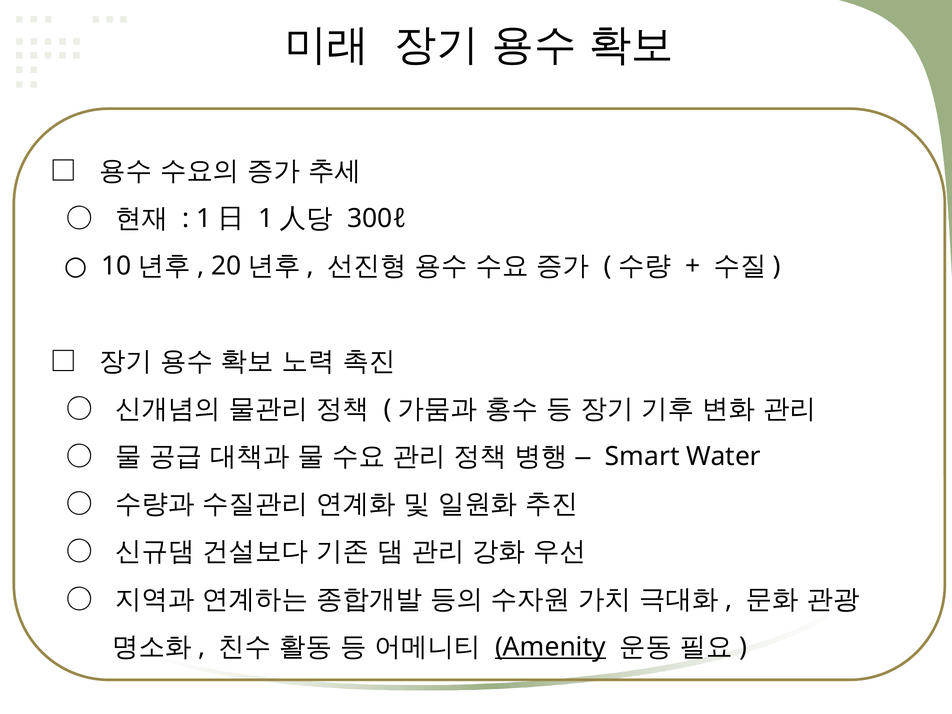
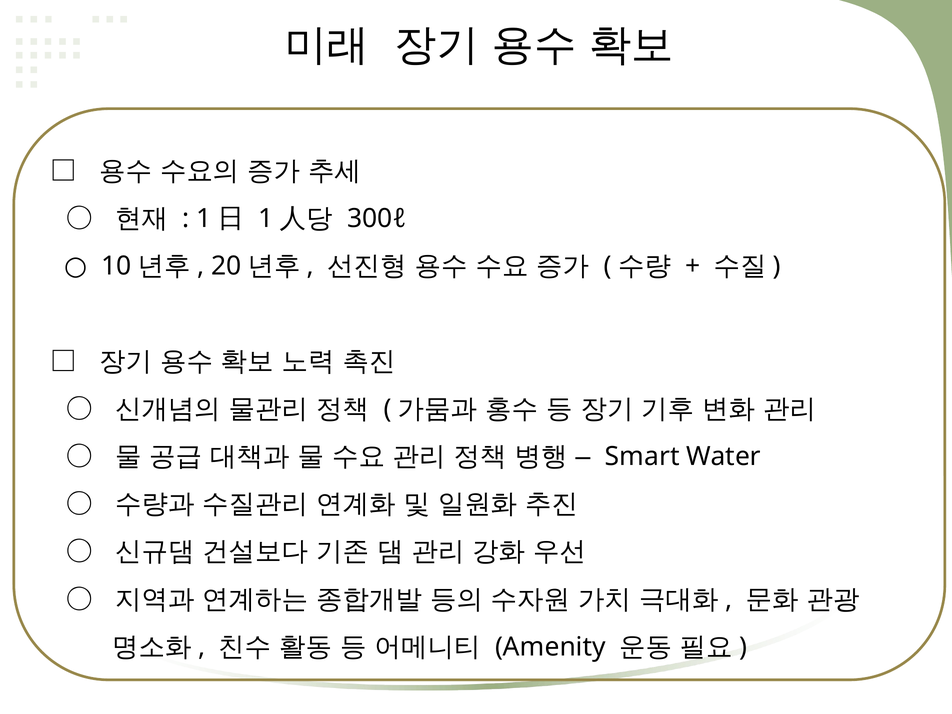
Amenity underline: present -> none (550, 647)
